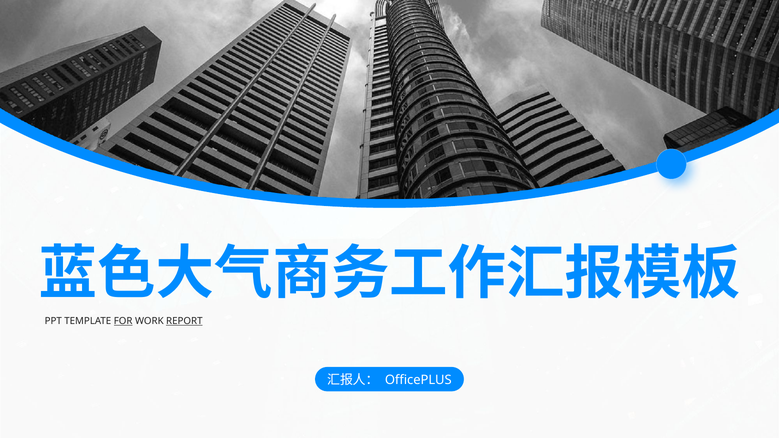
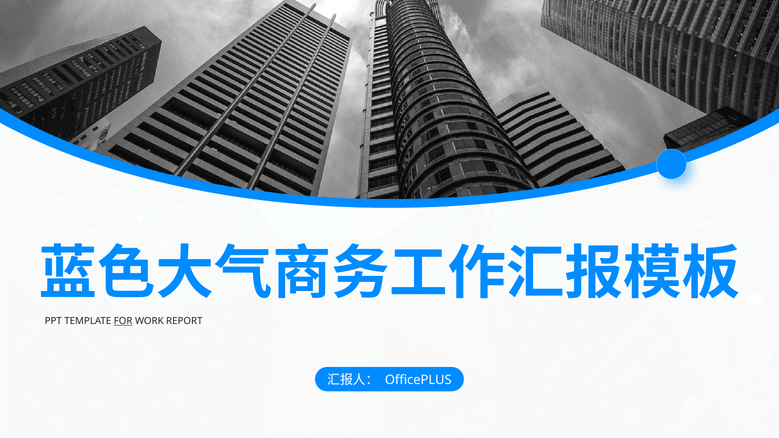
REPORT underline: present -> none (184, 321)
